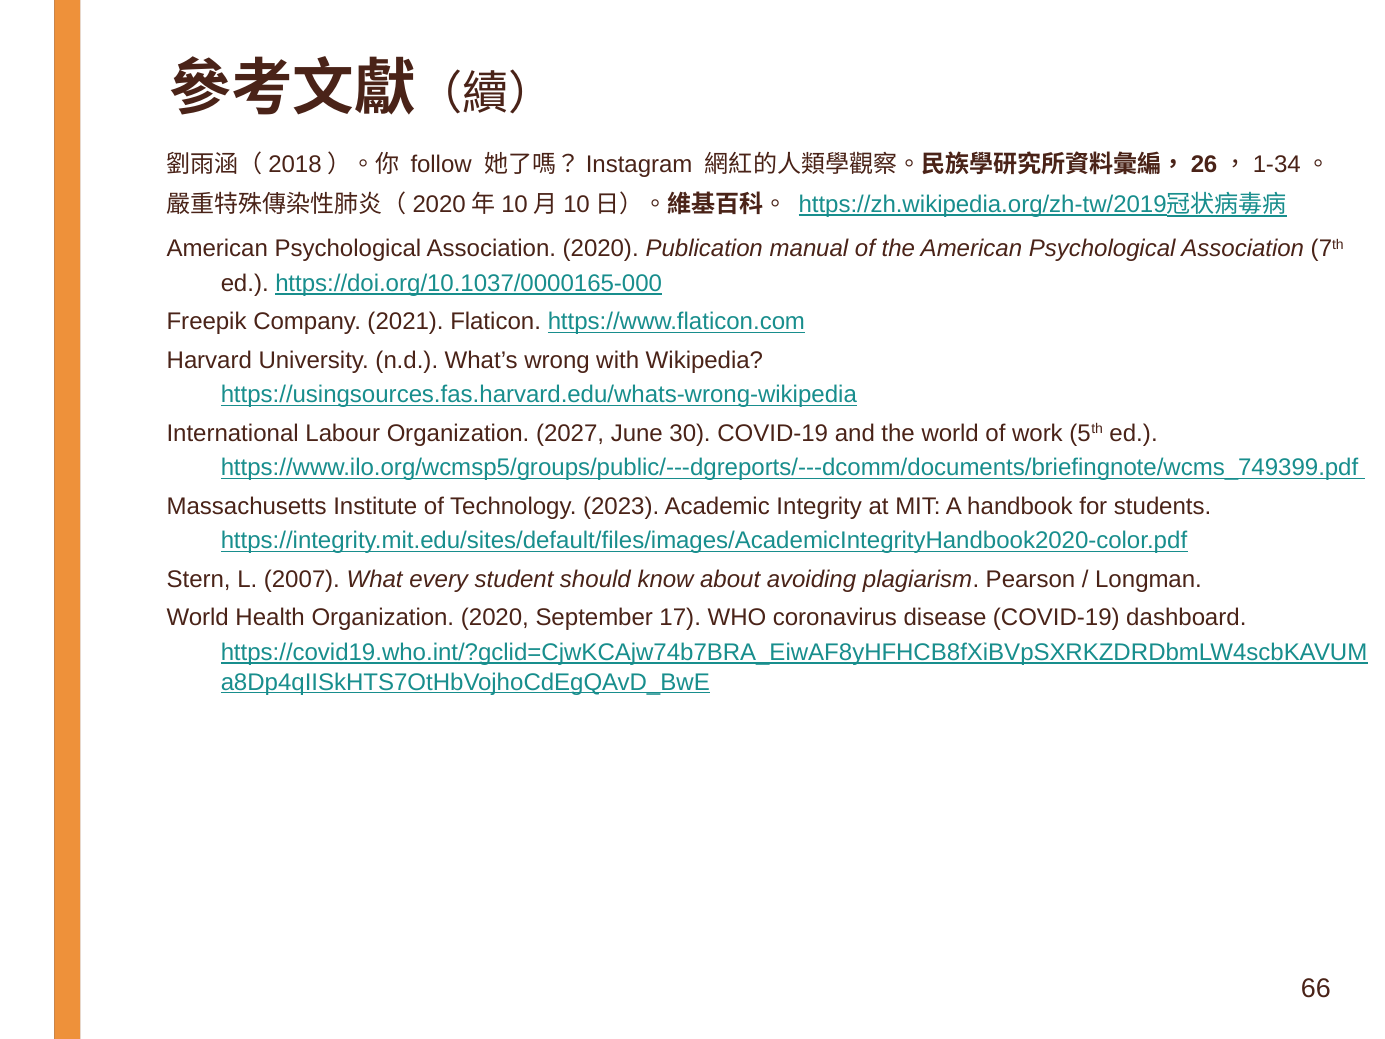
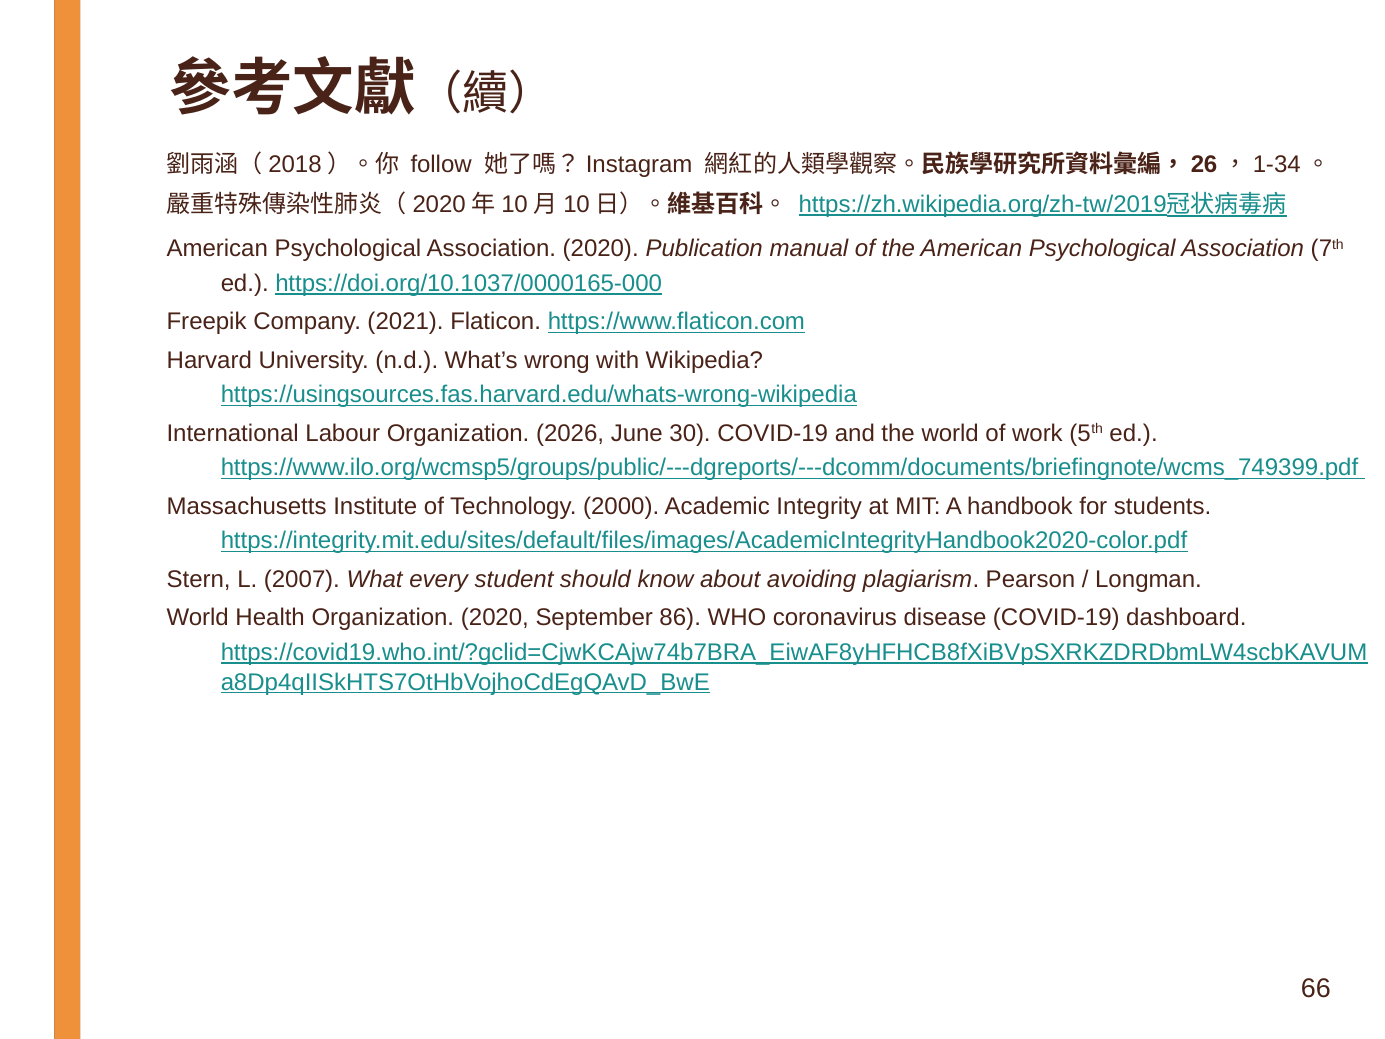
2027: 2027 -> 2026 (570, 433)
2023: 2023 -> 2000 (621, 506)
17: 17 -> 86 (680, 618)
